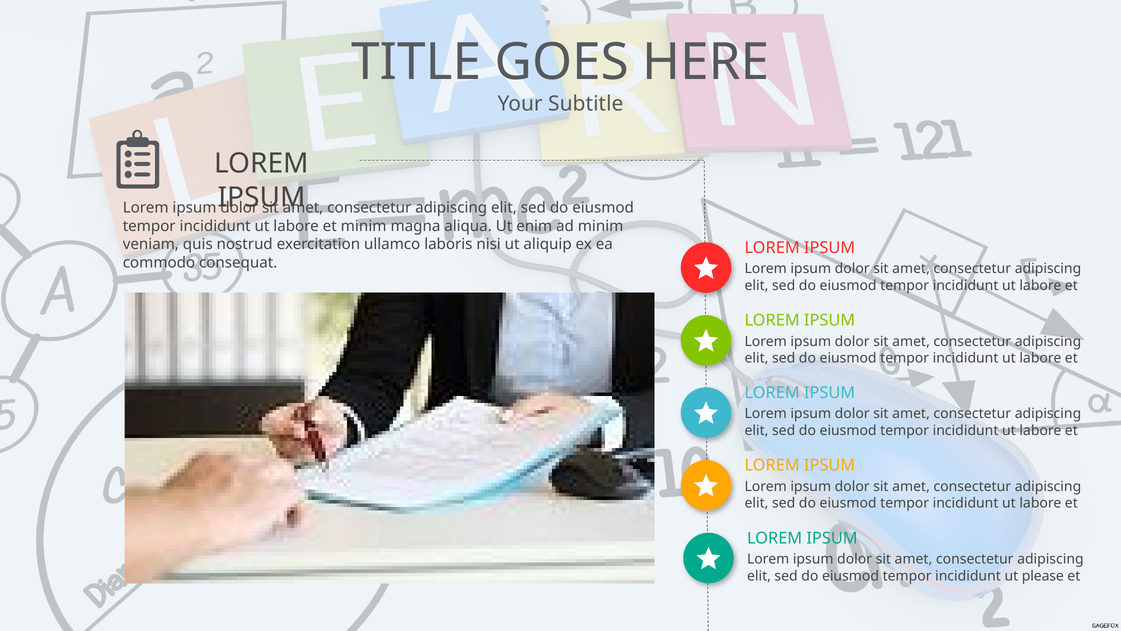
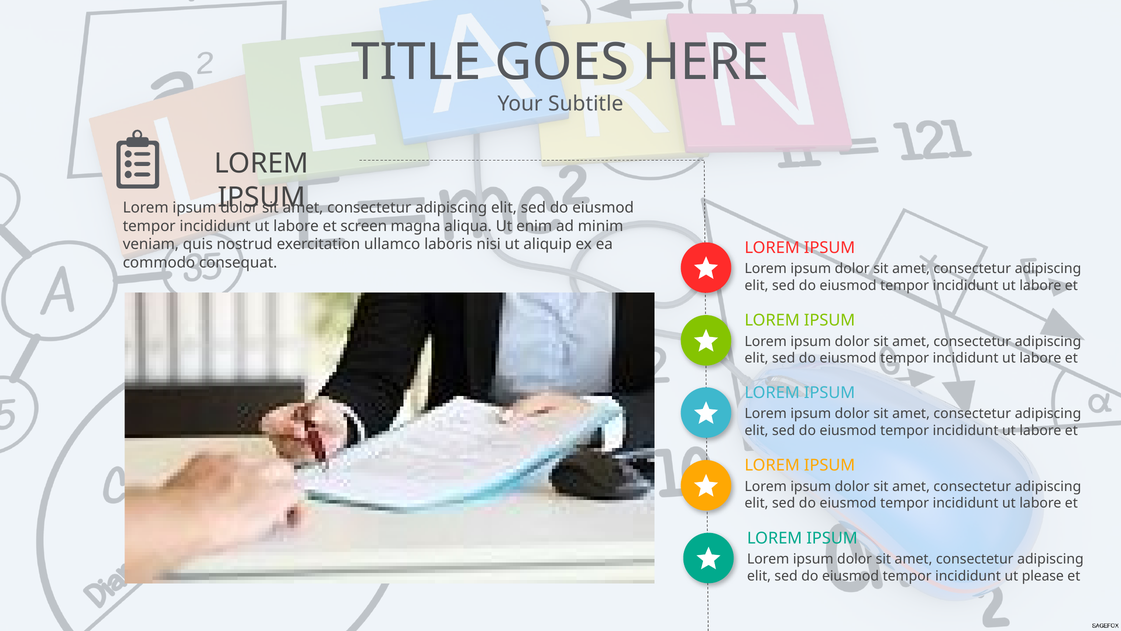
et minim: minim -> screen (364, 226)
